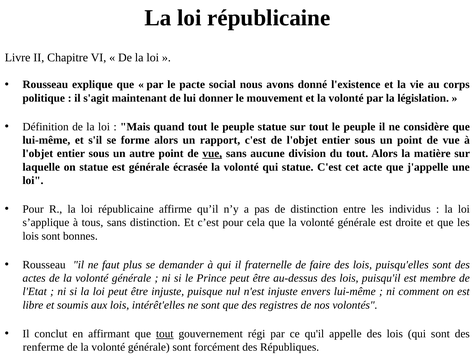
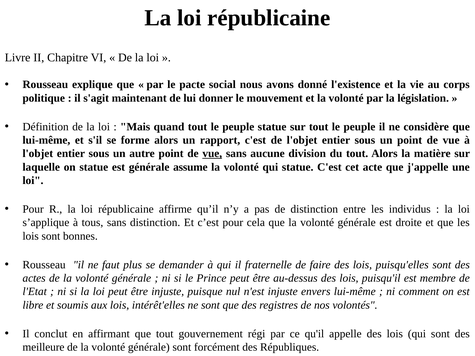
écrasée: écrasée -> assume (190, 167)
tout underline: present -> none (165, 334)
renferme: renferme -> meilleure (43, 347)
